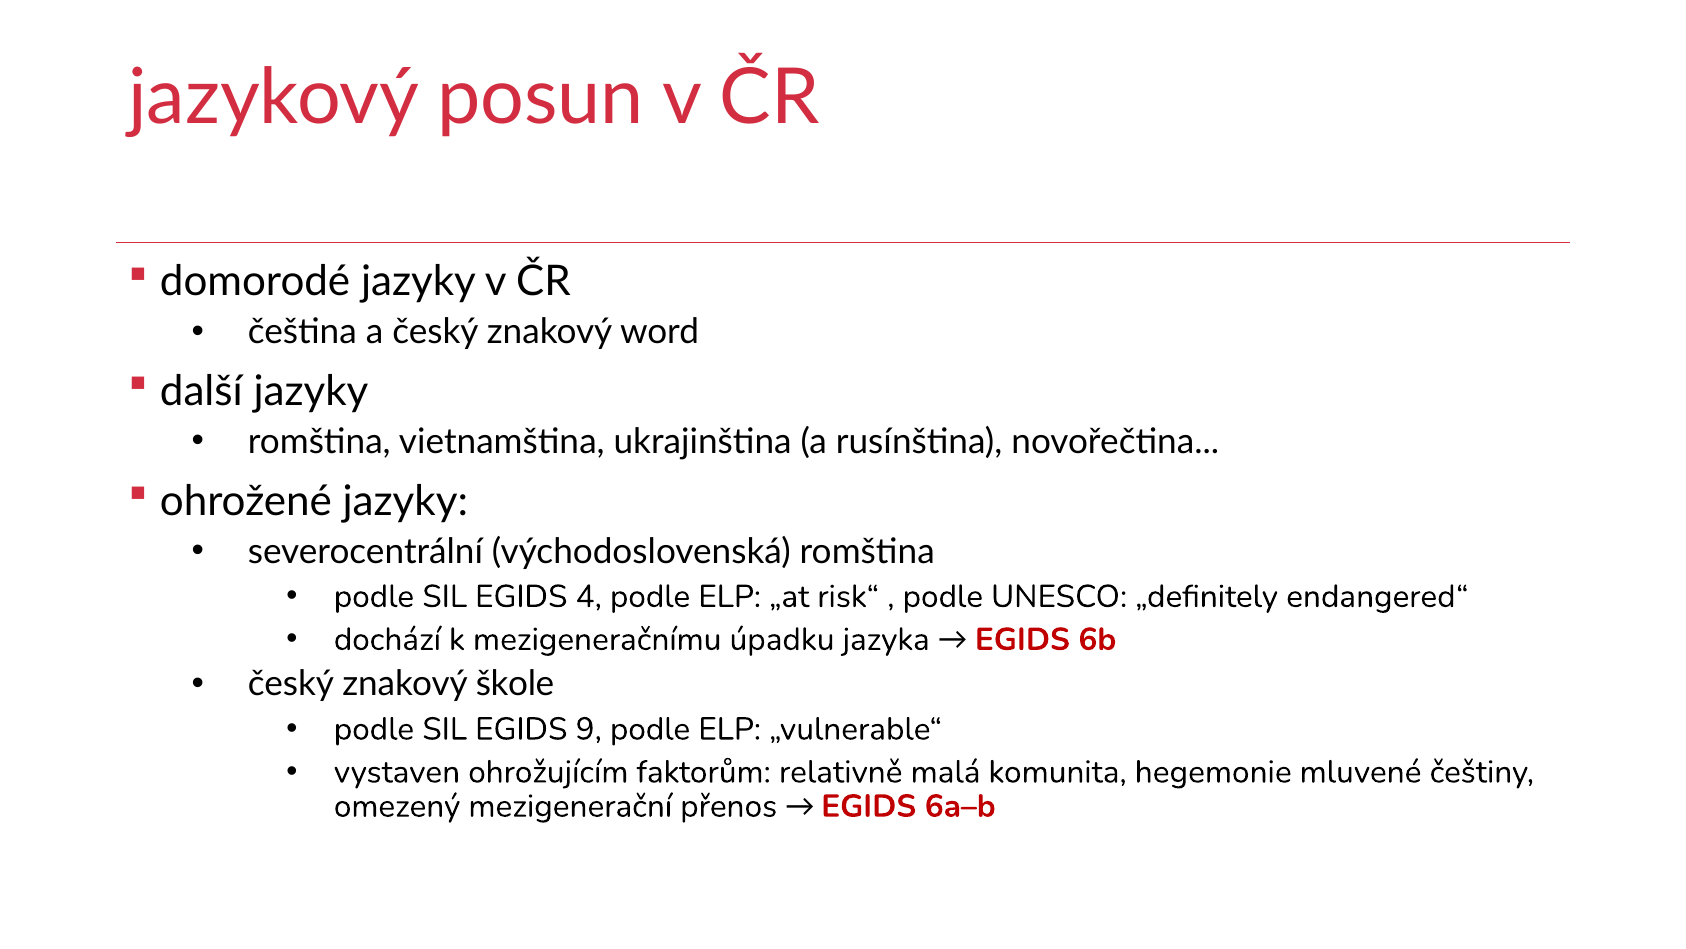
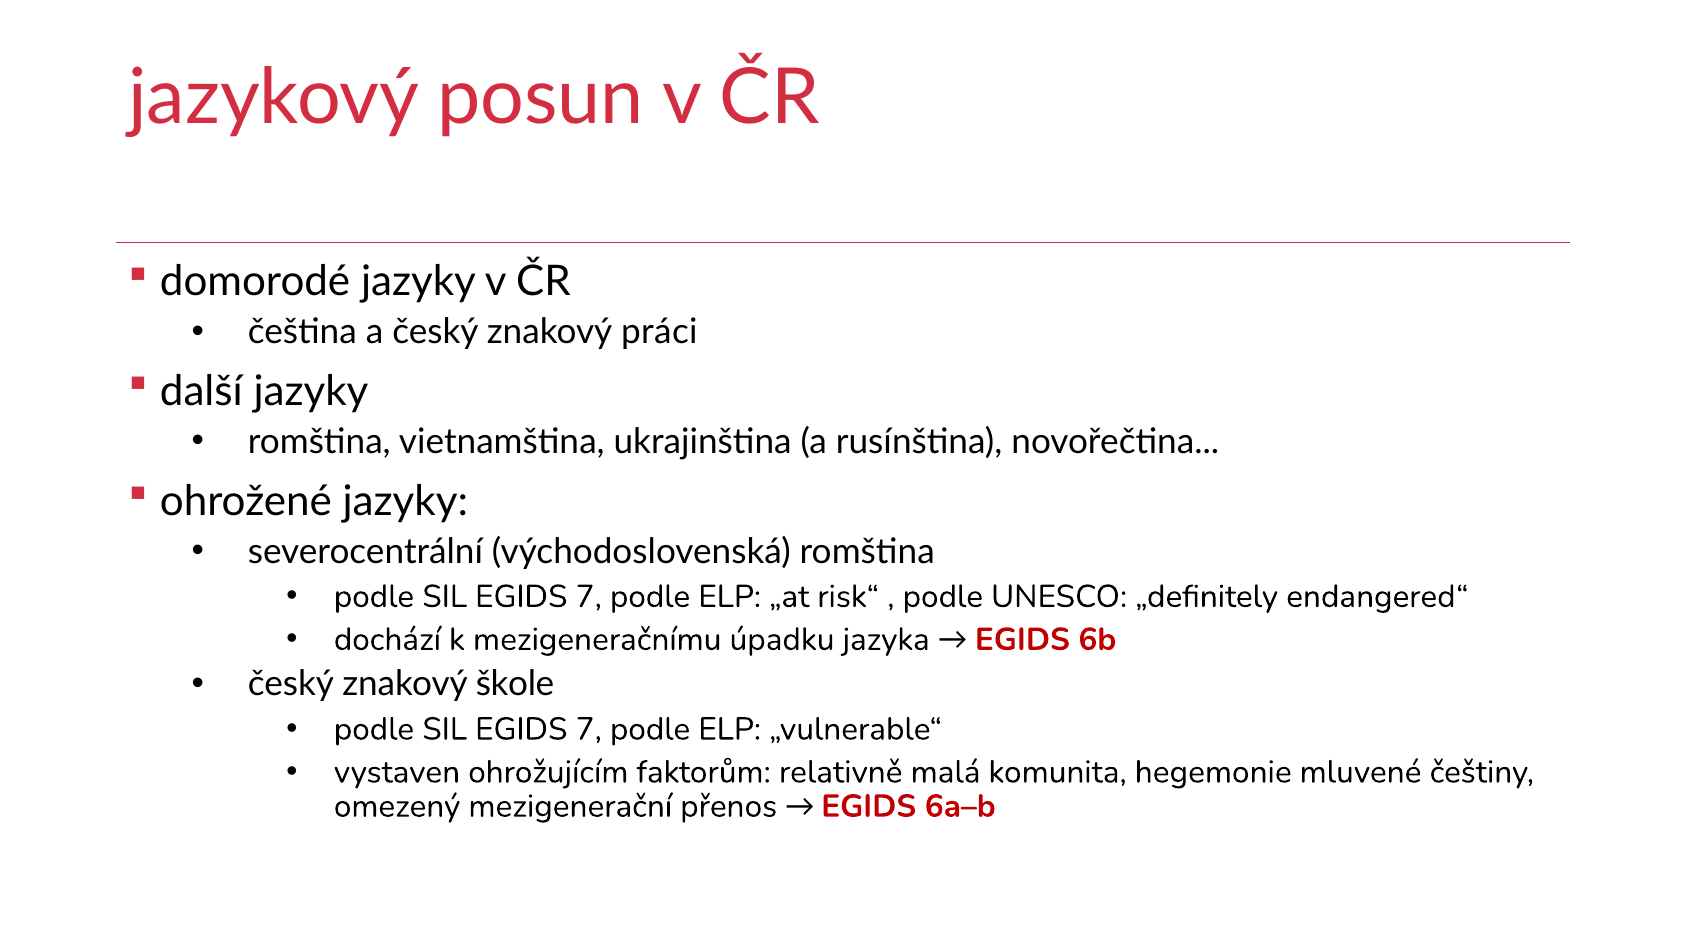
word: word -> práci (659, 332)
4: 4 -> 7 (589, 596)
9: 9 -> 7 (589, 729)
